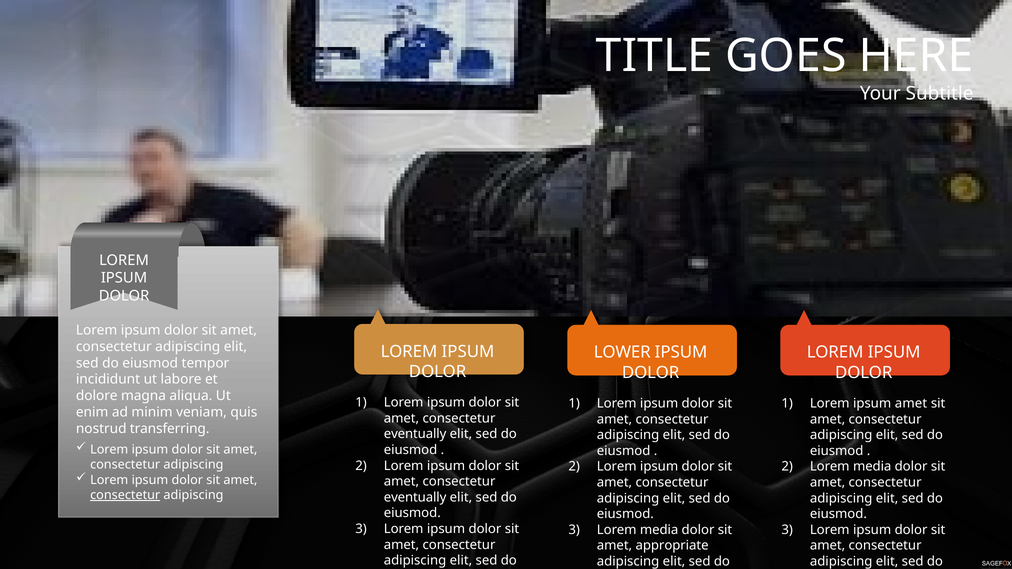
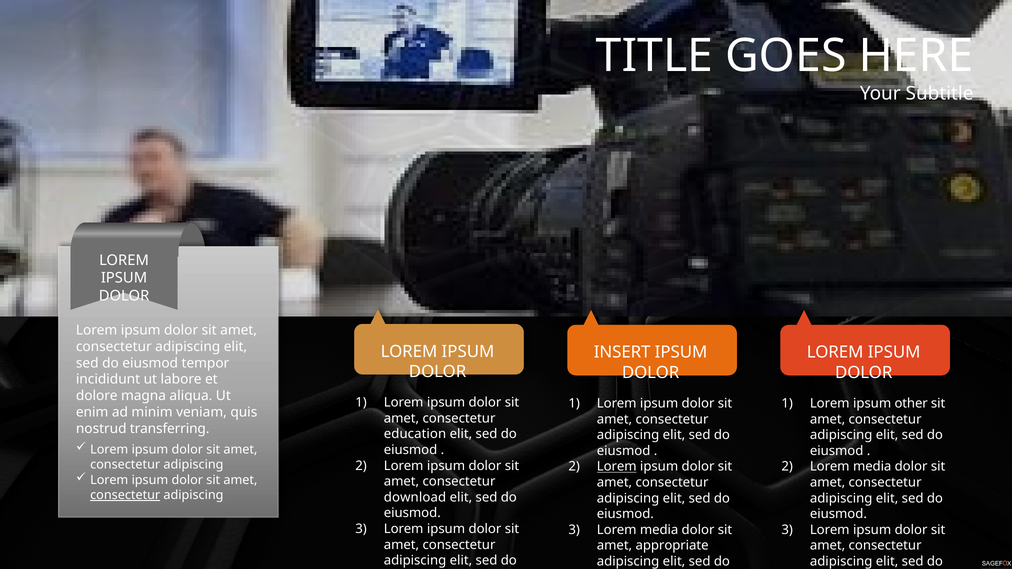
LOWER: LOWER -> INSERT (622, 353)
ipsum amet: amet -> other (911, 404)
eventually: eventually -> education (415, 434)
Lorem underline: none -> present (617, 467)
eventually: eventually -> download (415, 497)
